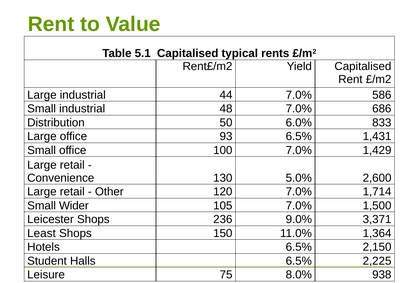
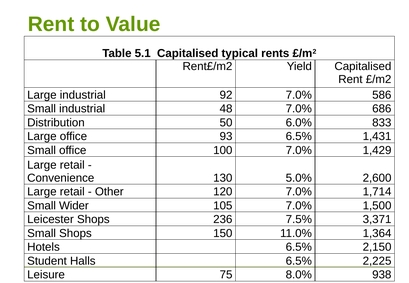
44: 44 -> 92 (226, 95)
9.0%: 9.0% -> 7.5% (299, 220)
Least: Least -> Small (42, 233)
